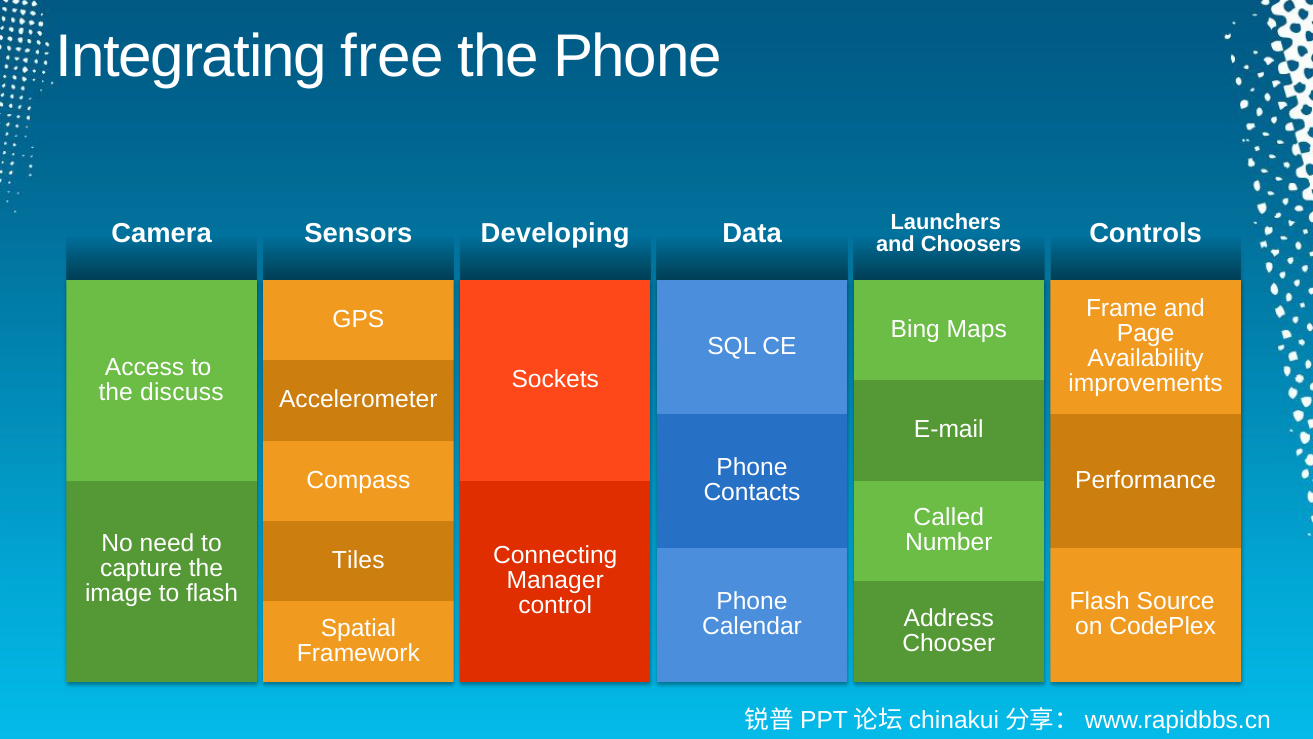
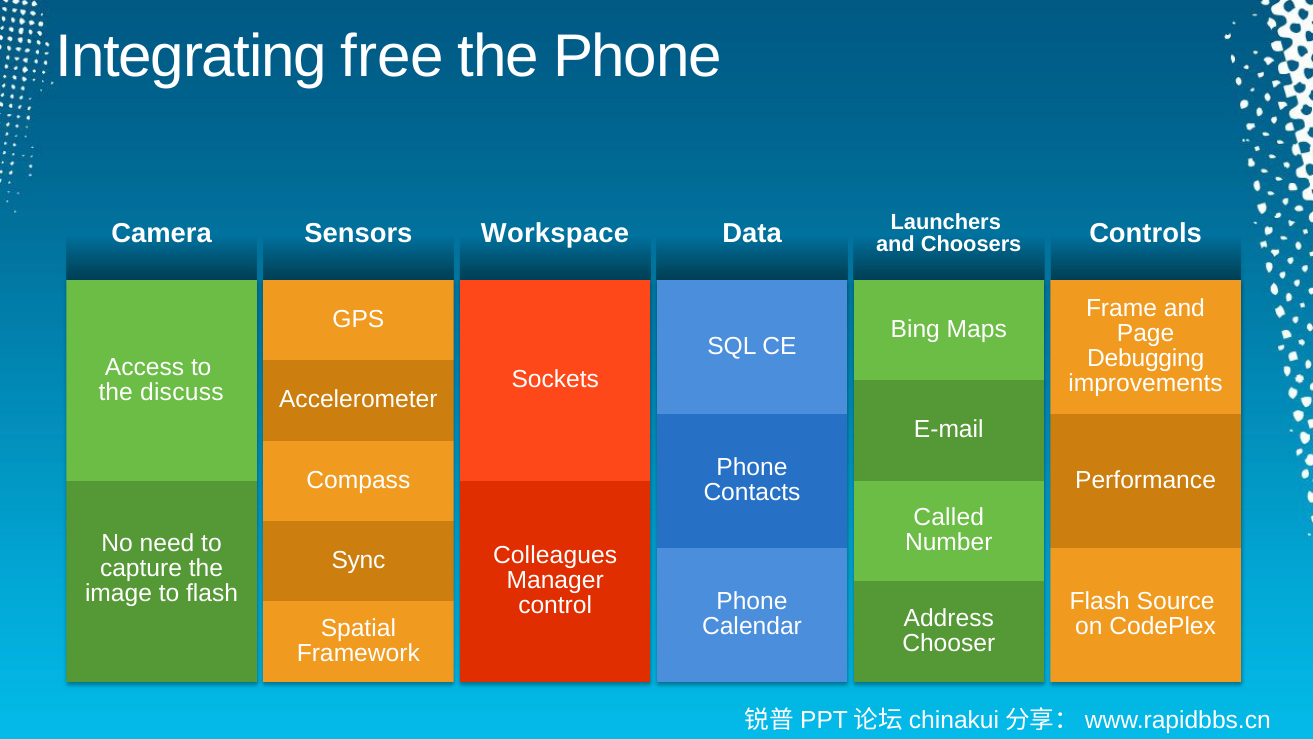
Developing: Developing -> Workspace (555, 234)
Availability: Availability -> Debugging (1146, 358)
Connecting: Connecting -> Colleagues (555, 556)
Tiles: Tiles -> Sync (358, 560)
